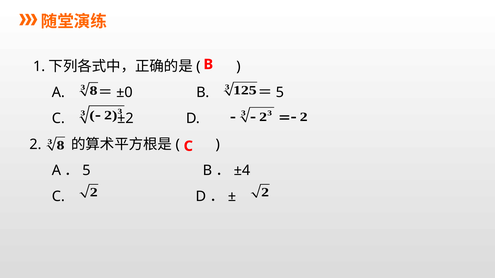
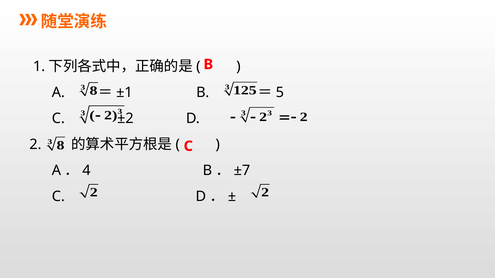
±0: ±0 -> ±1 (124, 93)
5: 5 -> 4 (86, 171)
±4: ±4 -> ±7 (242, 171)
